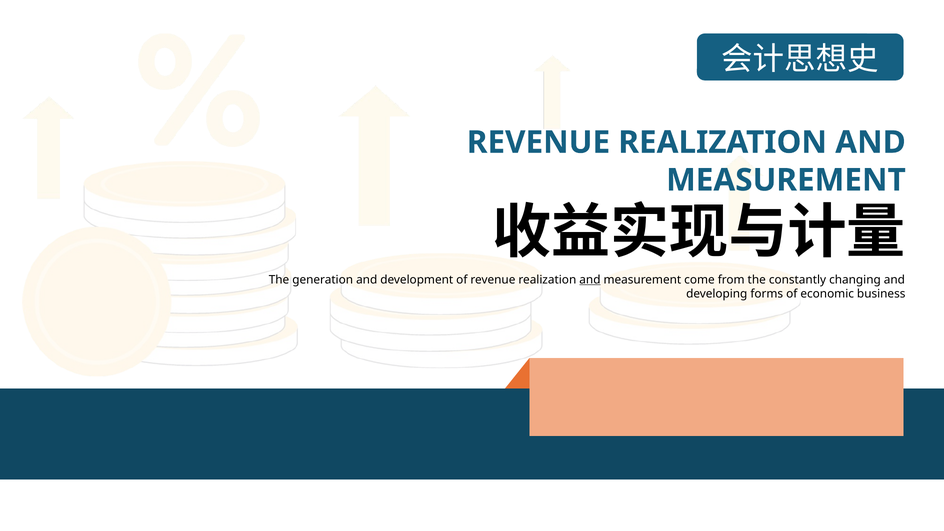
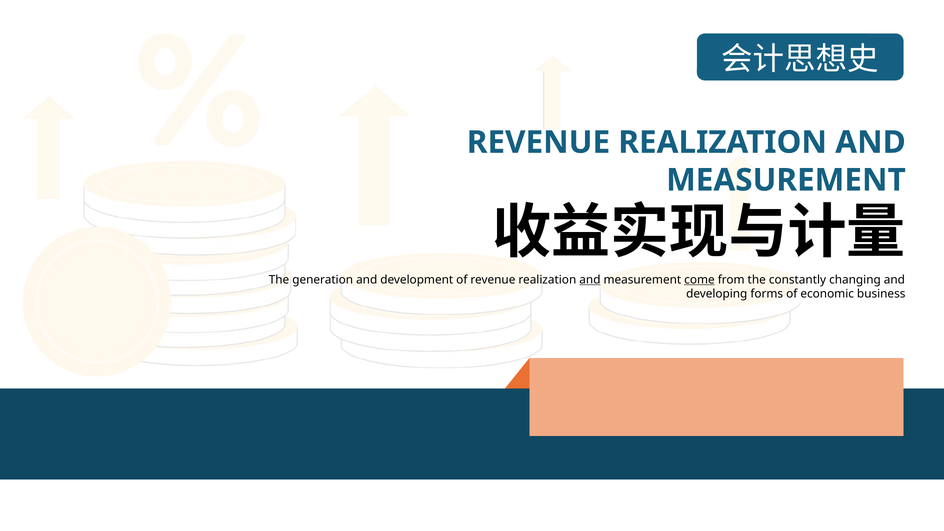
come underline: none -> present (699, 280)
